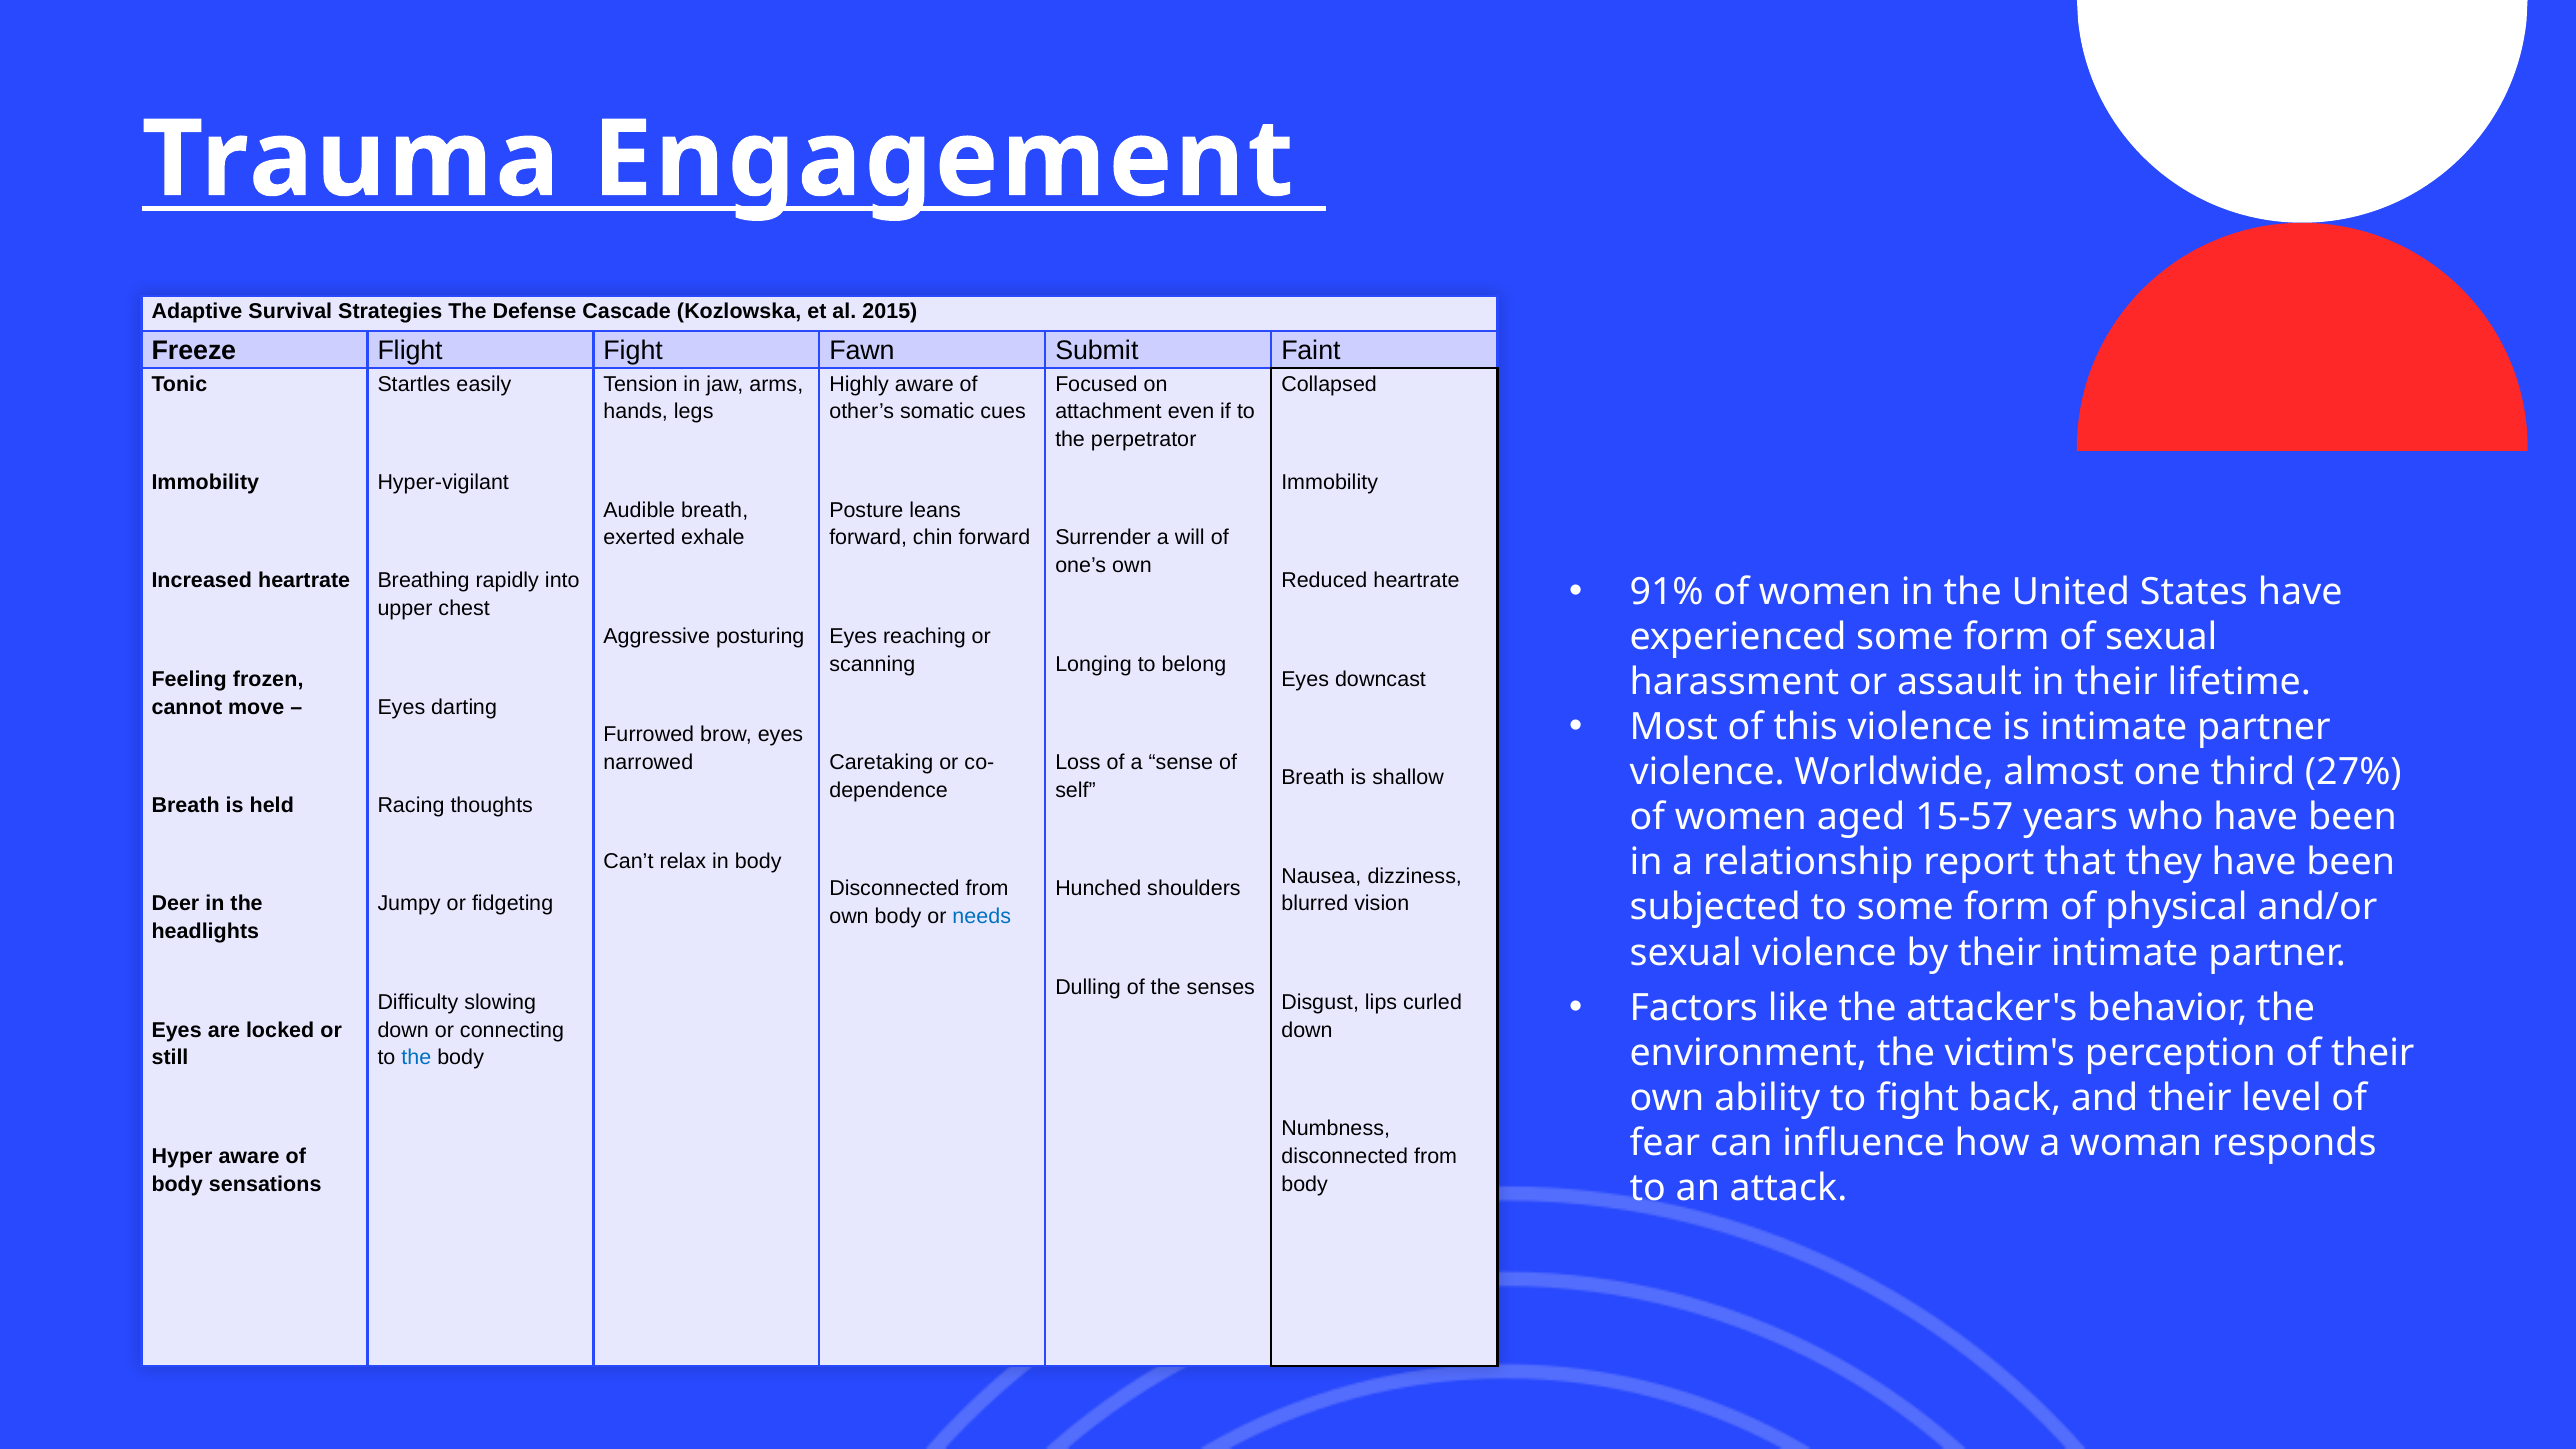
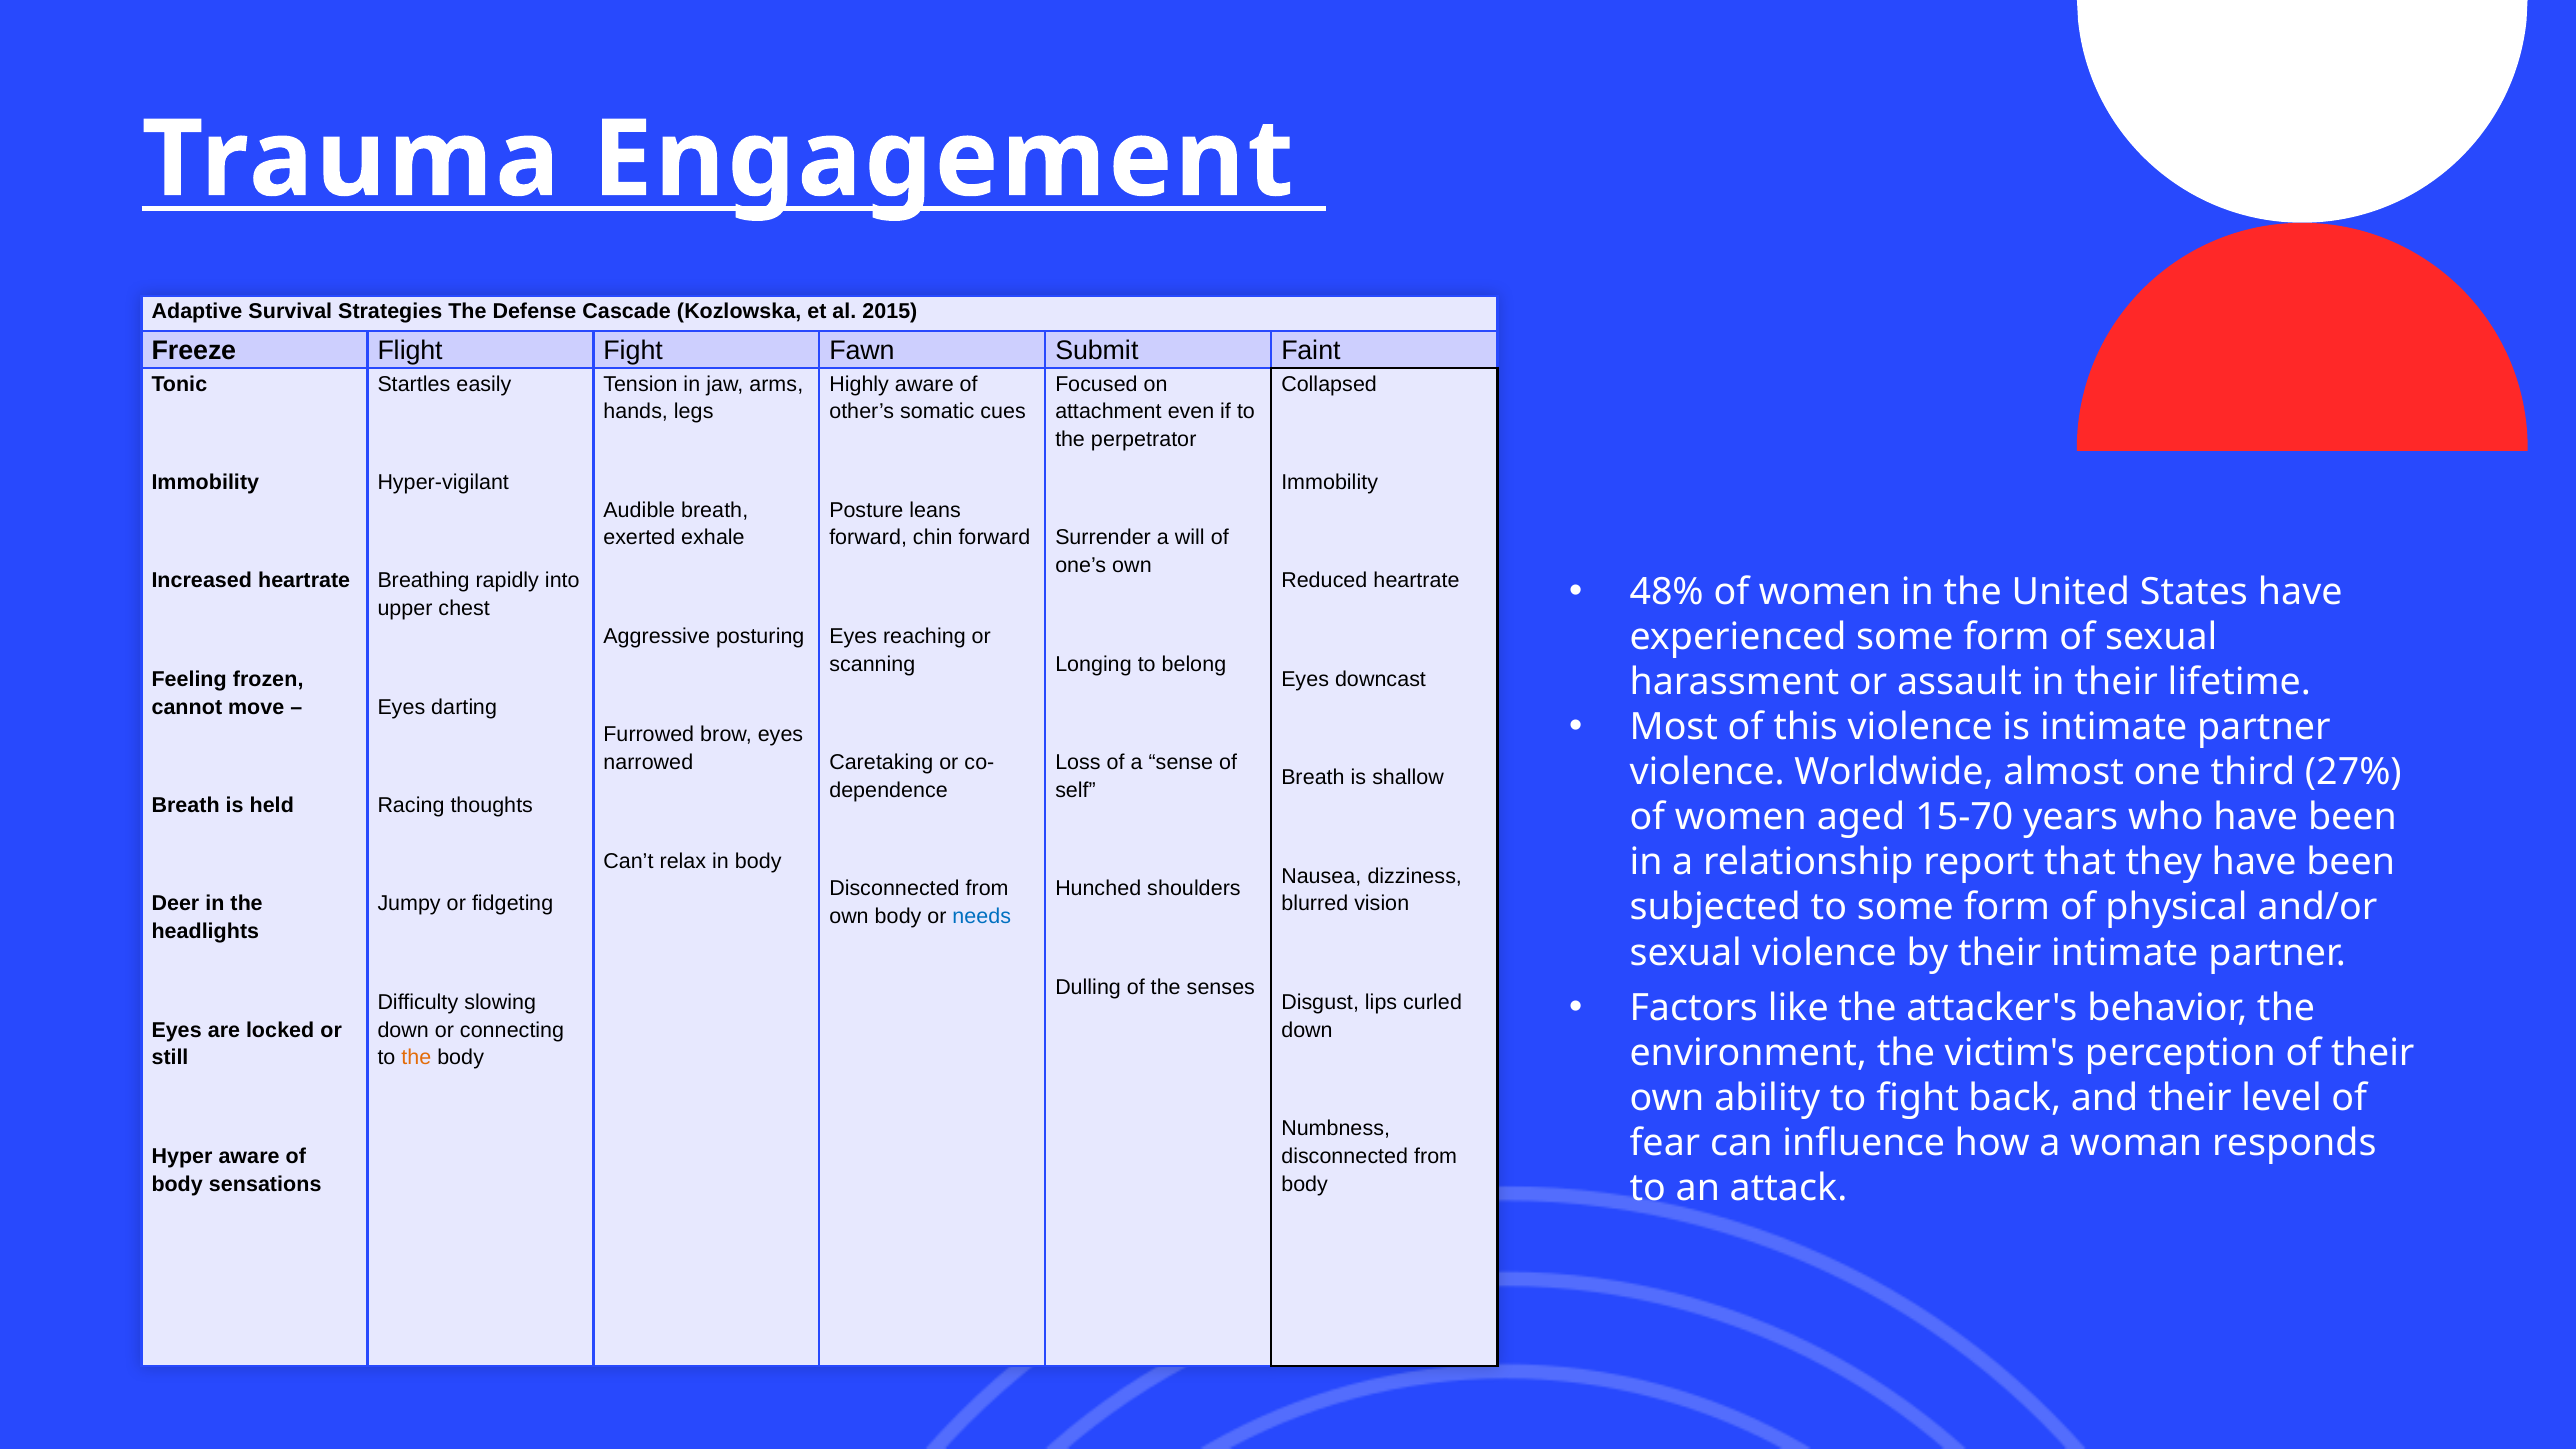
91%: 91% -> 48% (1667, 592)
15-57: 15-57 -> 15-70 (1964, 817)
the colour: blue -> orange (416, 1058)
